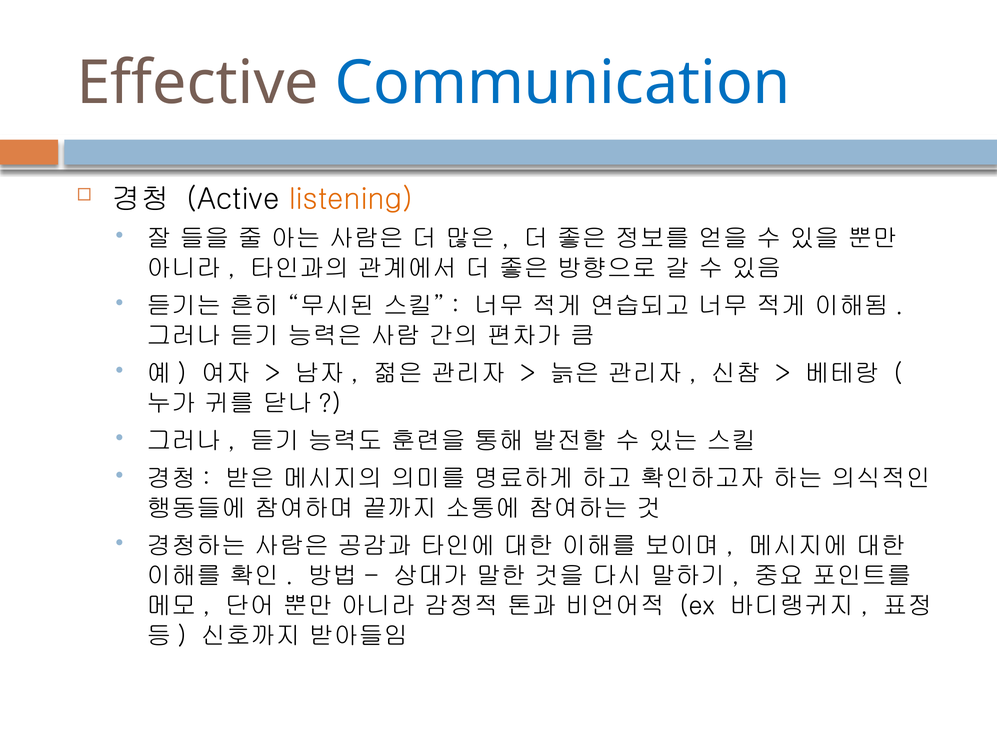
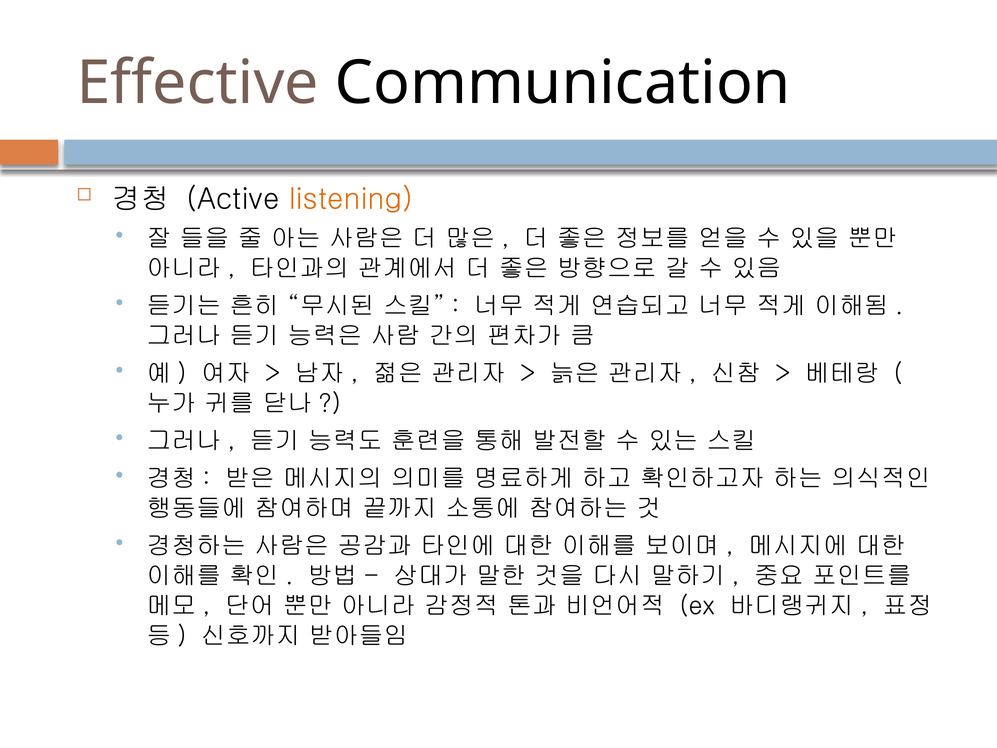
Communication colour: blue -> black (563, 83)
